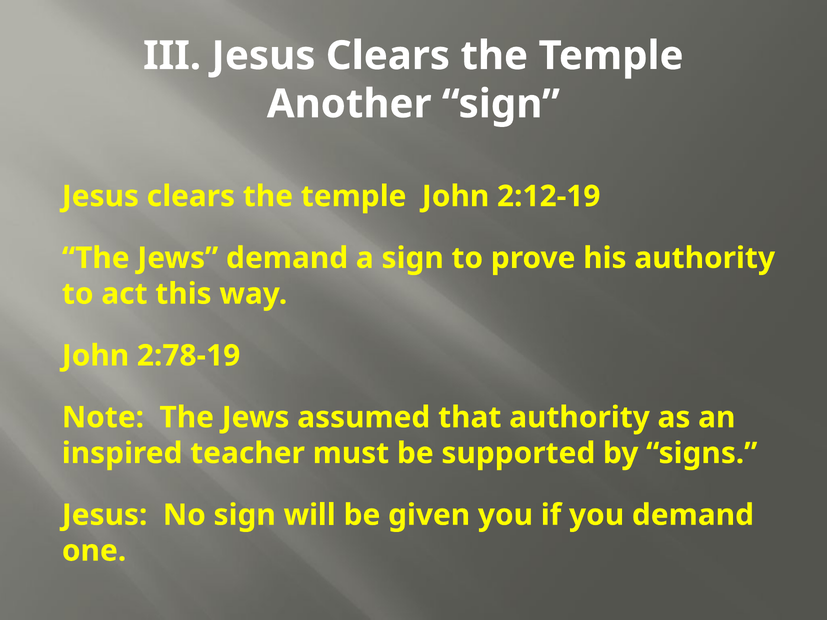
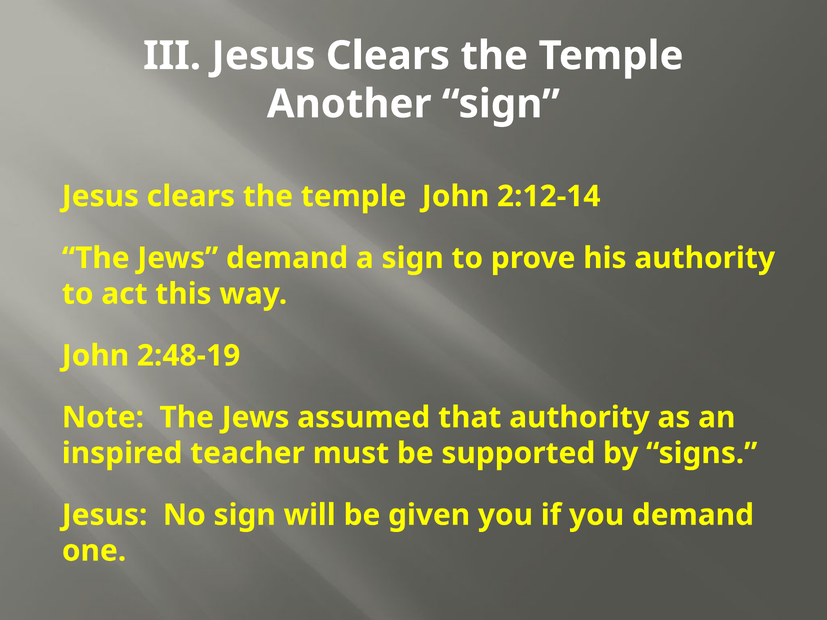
2:12-19: 2:12-19 -> 2:12-14 (549, 196)
2:78-19: 2:78-19 -> 2:48-19 (189, 356)
